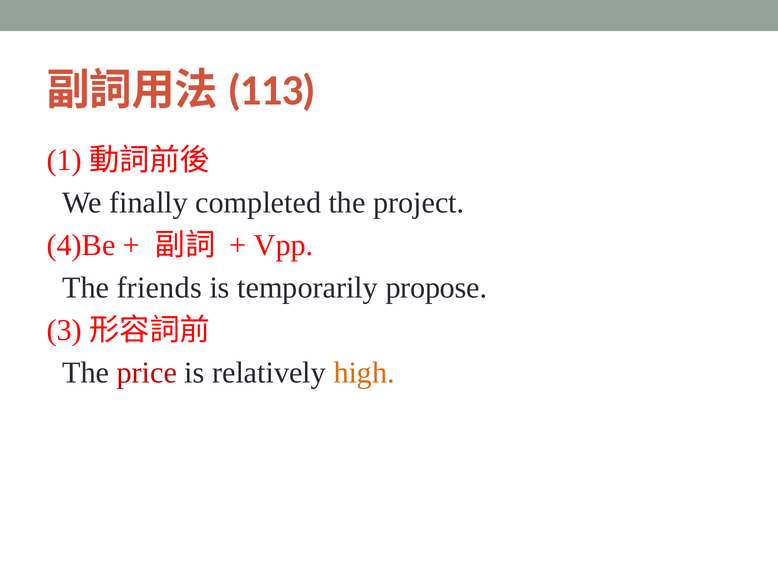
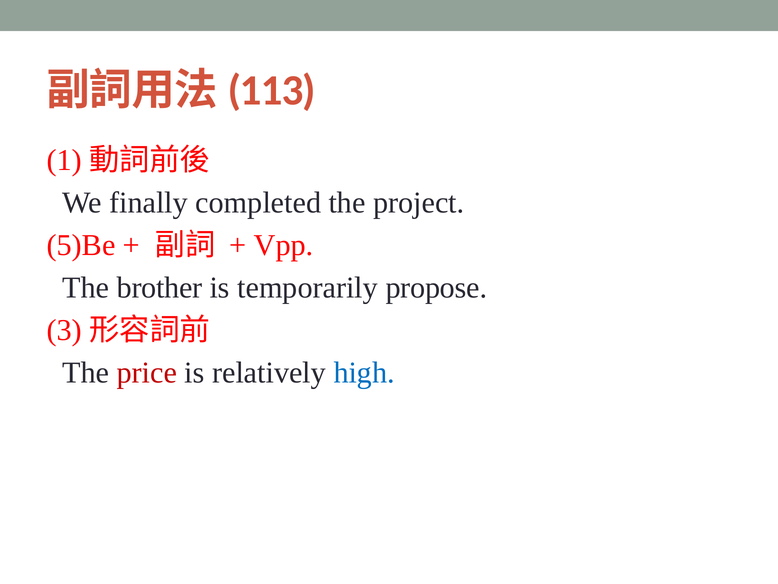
4)Be: 4)Be -> 5)Be (81, 245)
friends: friends -> brother (159, 287)
high colour: orange -> blue (364, 372)
